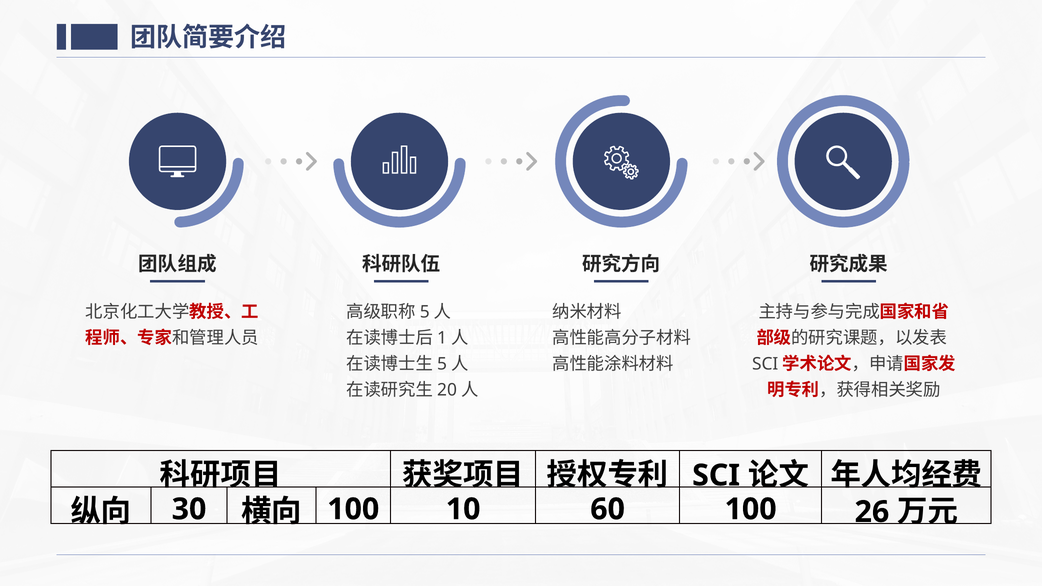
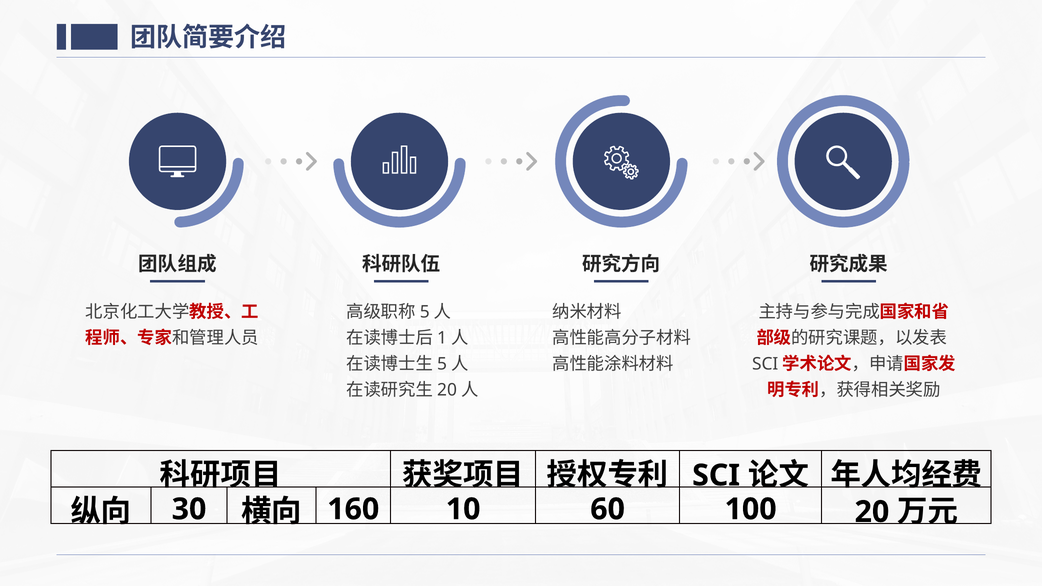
100: 100 -> 160 (353, 509)
26: 26 -> 20 (872, 512)
